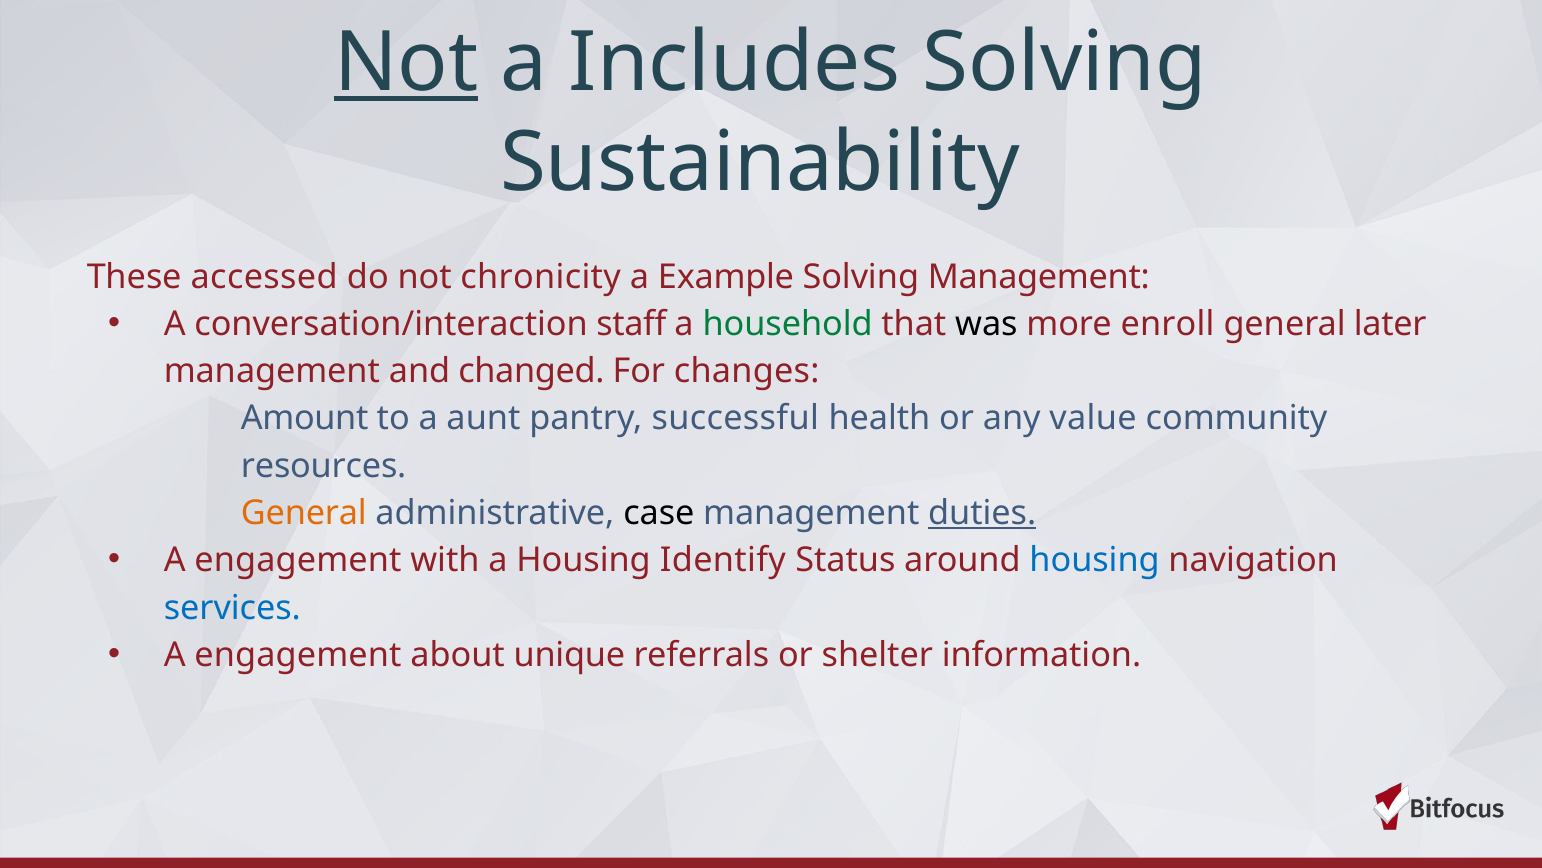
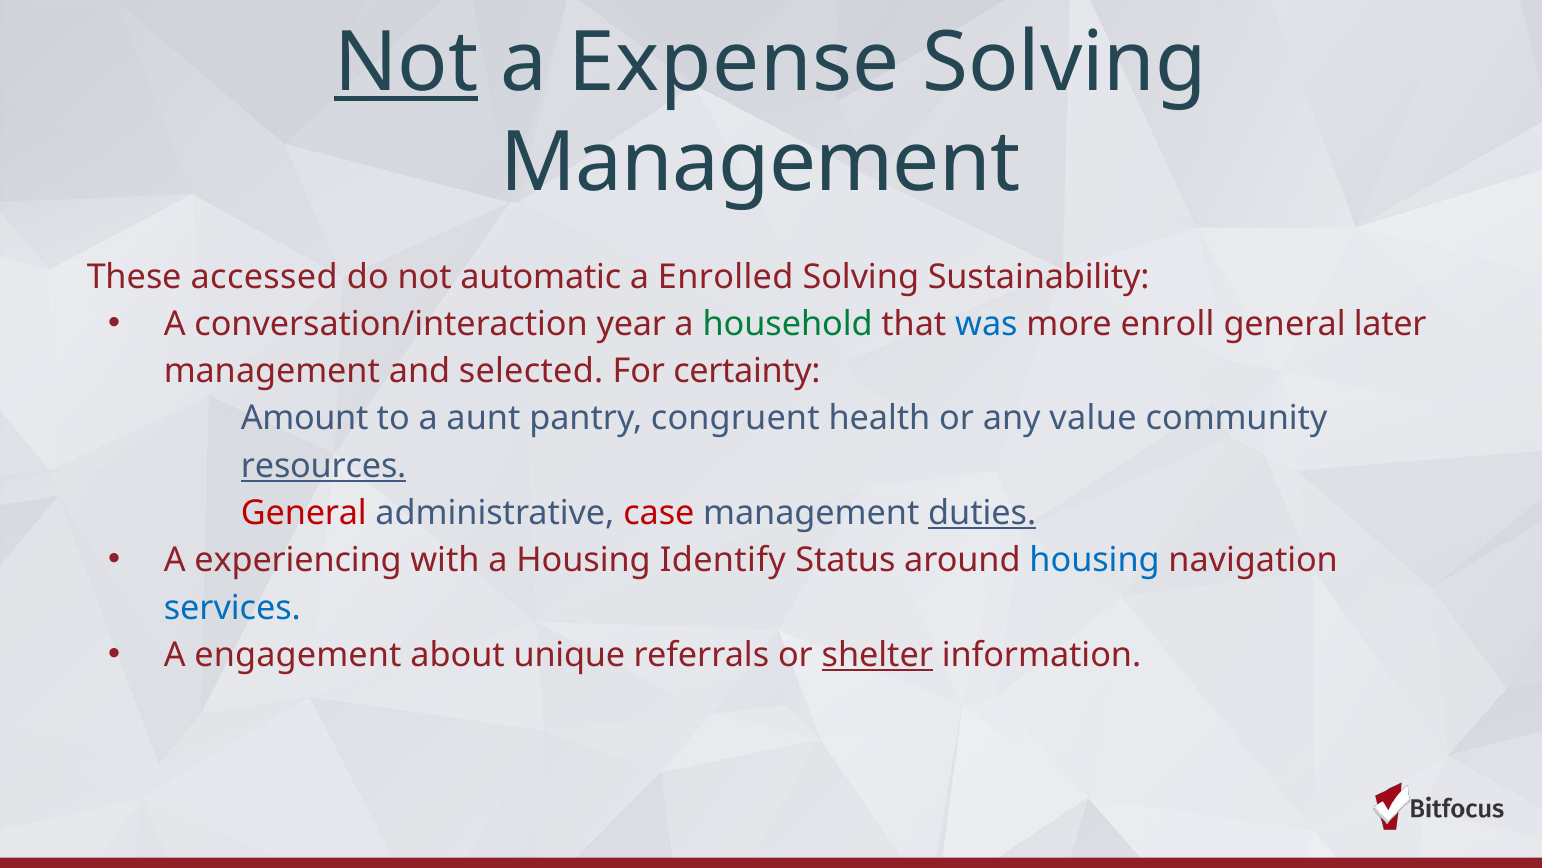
Includes: Includes -> Expense (734, 63)
Sustainability: Sustainability -> Management (760, 163)
chronicity: chronicity -> automatic (541, 277)
Example: Example -> Enrolled (726, 277)
Solving Management: Management -> Sustainability (1039, 277)
staff: staff -> year (631, 324)
was colour: black -> blue (986, 324)
changed: changed -> selected (531, 371)
changes: changes -> certainty (747, 371)
successful: successful -> congruent (735, 418)
resources underline: none -> present (324, 466)
General colour: orange -> red (304, 513)
case colour: black -> red (659, 513)
engagement: engagement -> experiencing (298, 560)
shelter underline: none -> present (877, 655)
